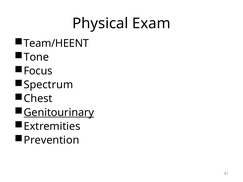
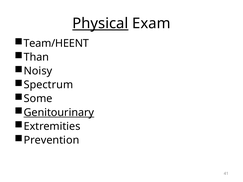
Physical underline: none -> present (100, 24)
Tone: Tone -> Than (36, 57)
Focus: Focus -> Noisy (38, 71)
Chest: Chest -> Some (38, 99)
